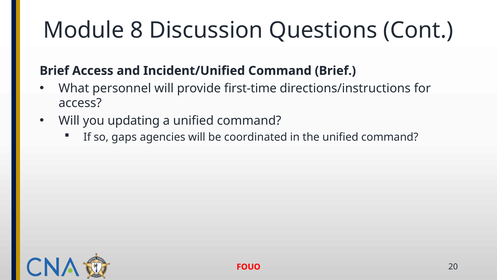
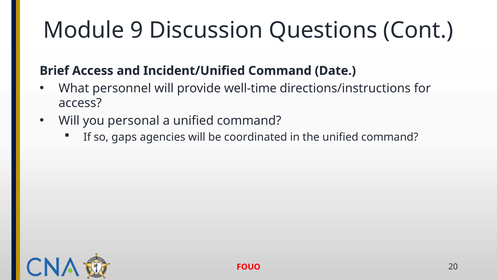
8: 8 -> 9 (137, 30)
Command Brief: Brief -> Date (335, 71)
first-time: first-time -> well-time (250, 88)
updating: updating -> personal (134, 121)
